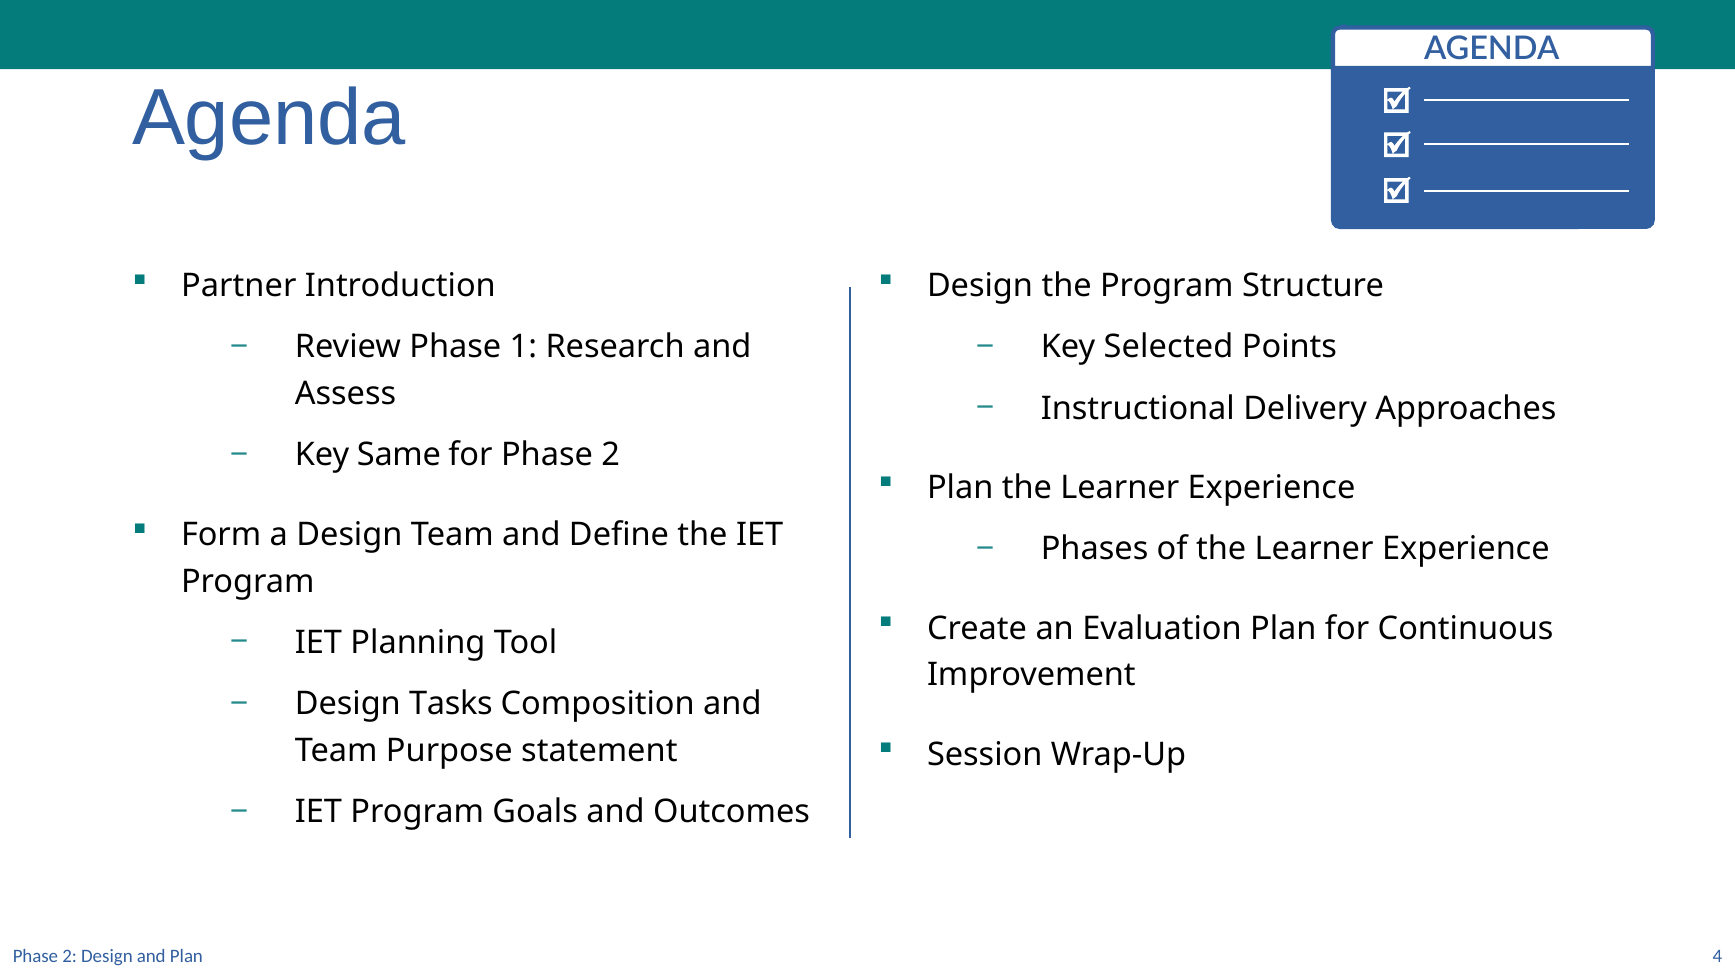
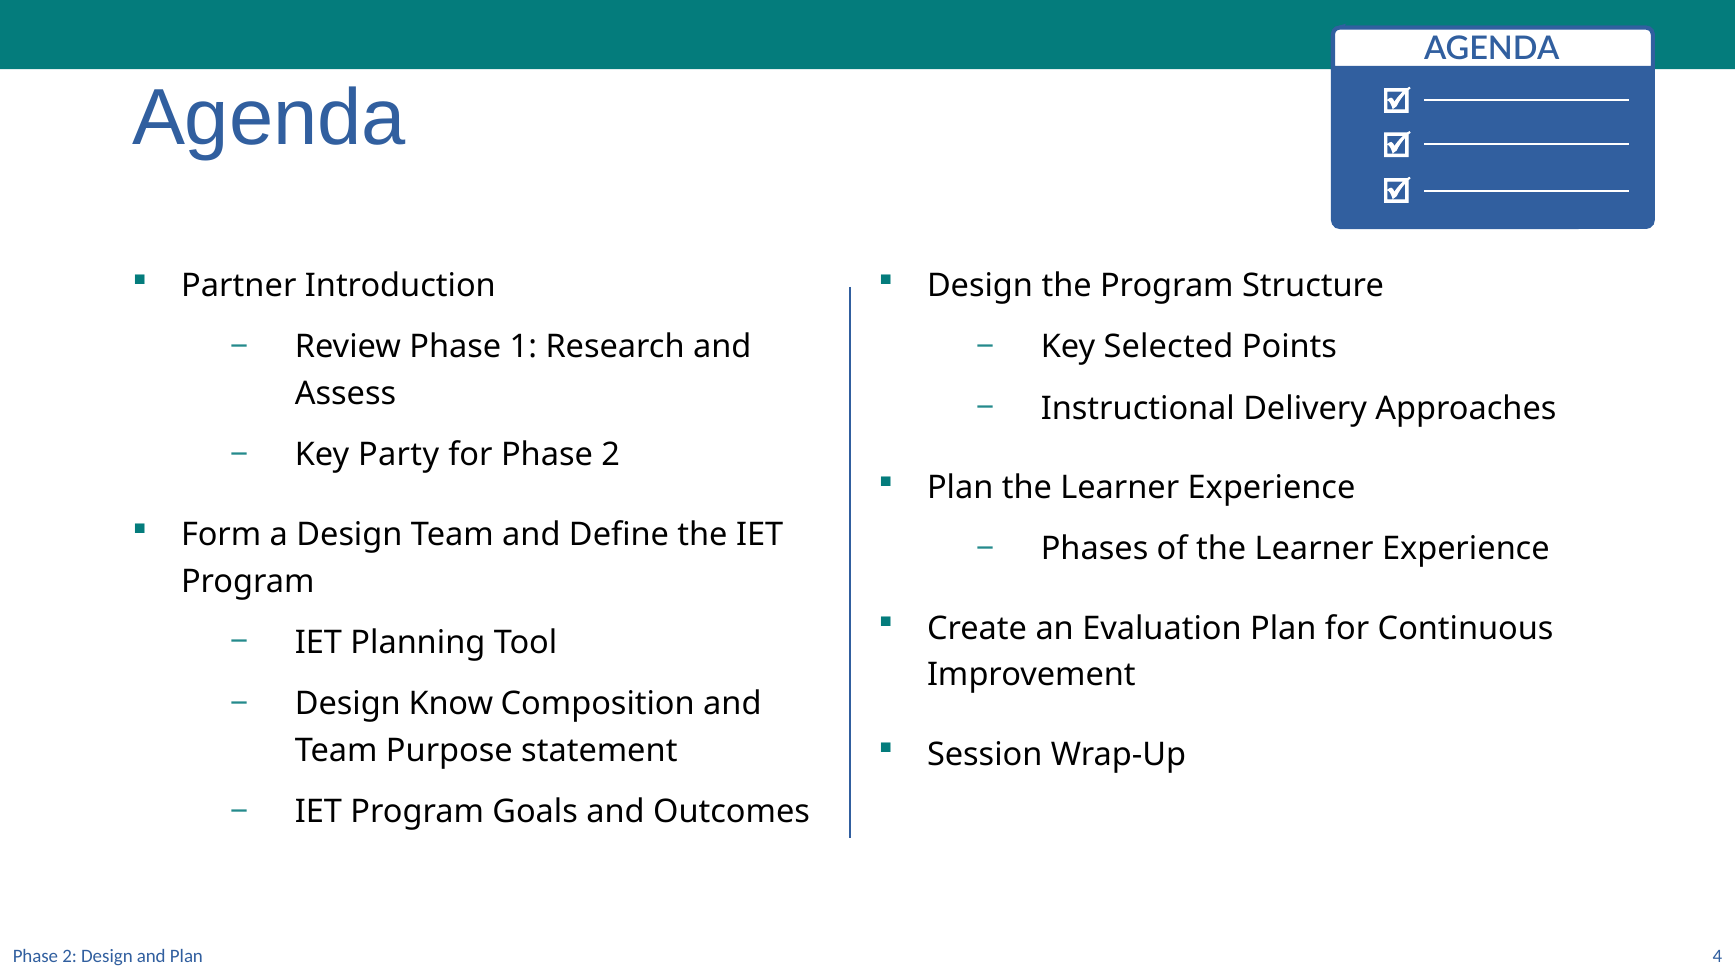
Same: Same -> Party (399, 455)
Tasks: Tasks -> Know (451, 704)
